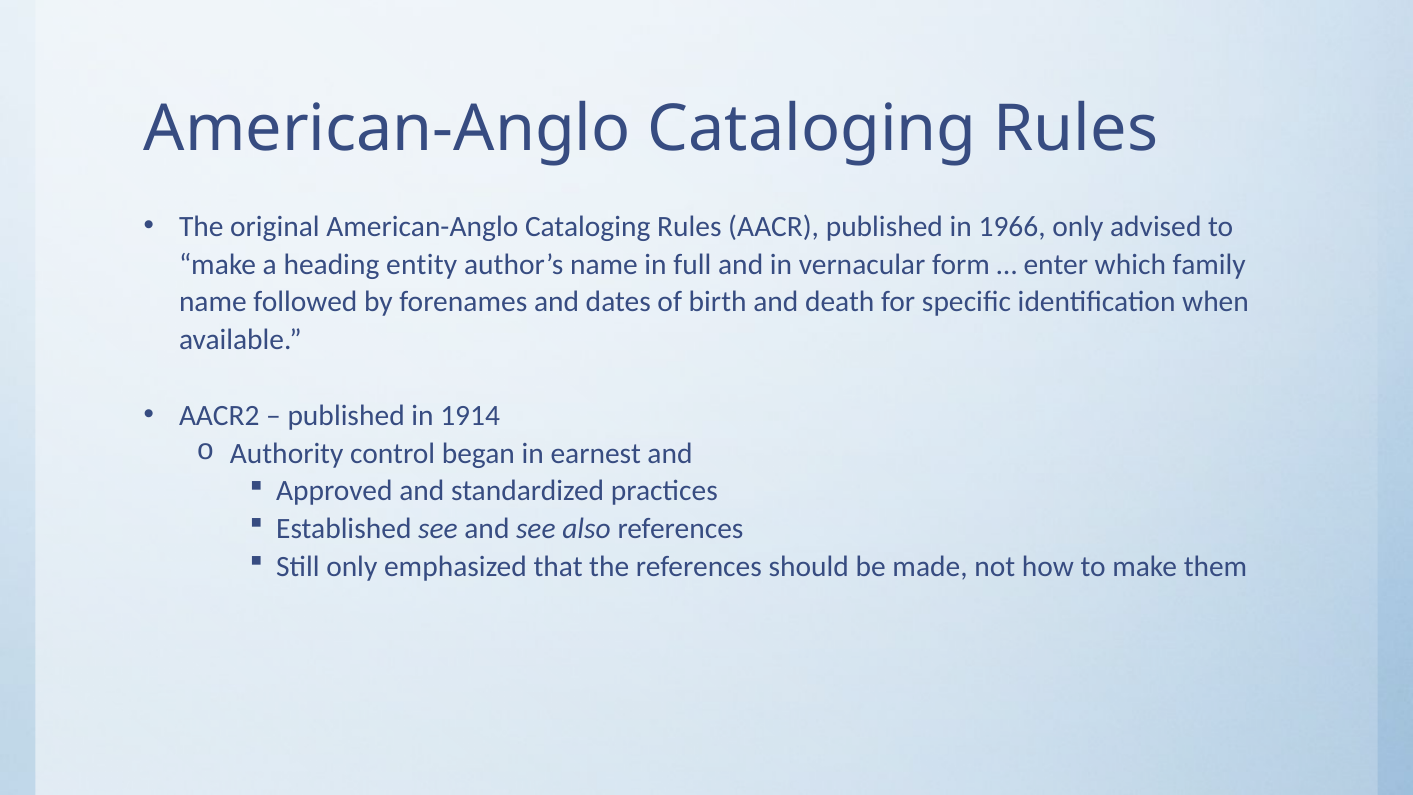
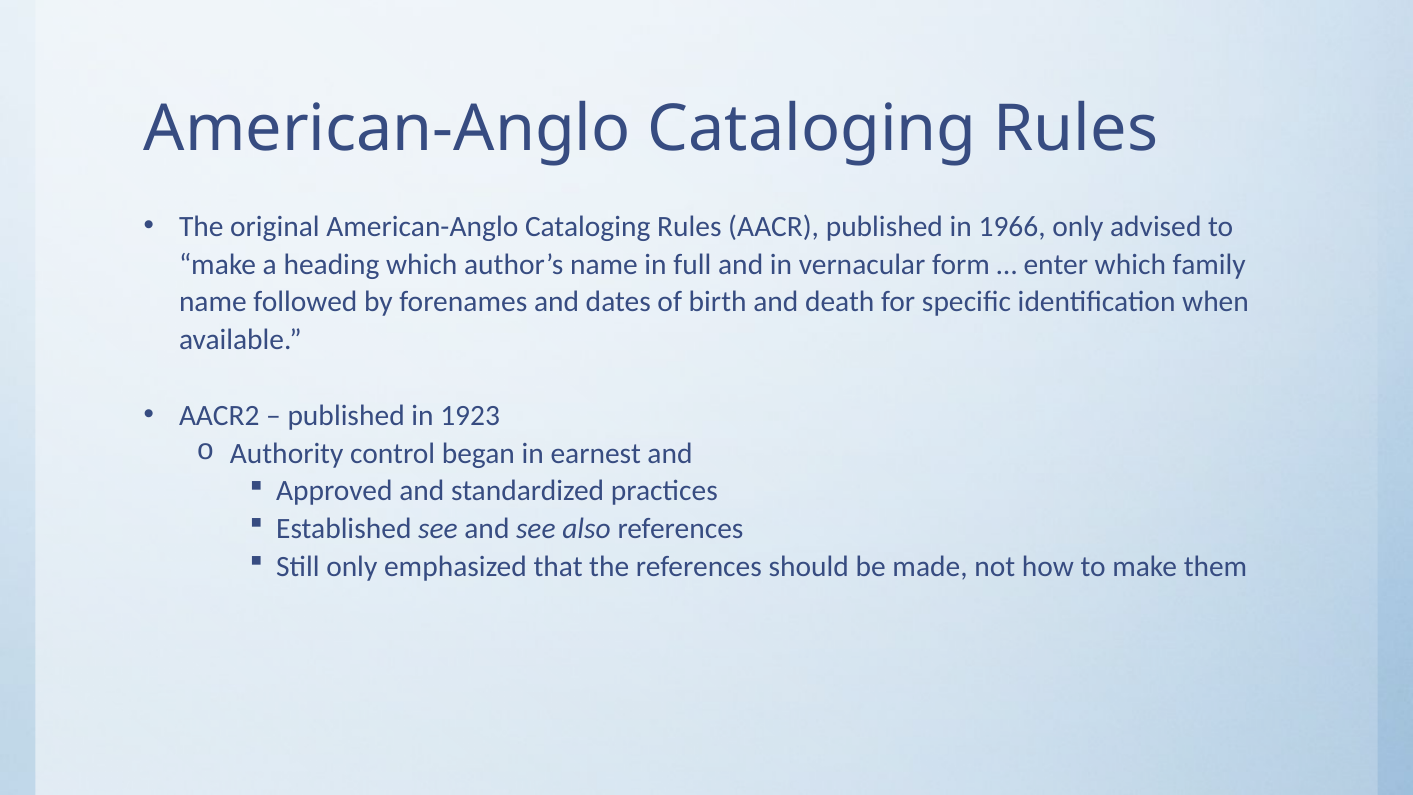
heading entity: entity -> which (422, 264)
1914: 1914 -> 1923 (470, 416)
